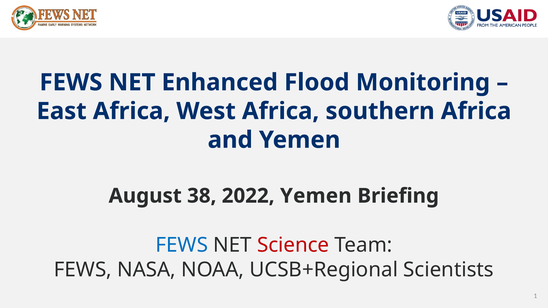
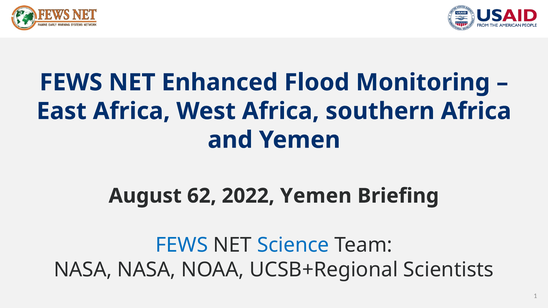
38: 38 -> 62 (202, 196)
Science colour: red -> blue (293, 245)
FEWS: FEWS -> NASA (83, 270)
